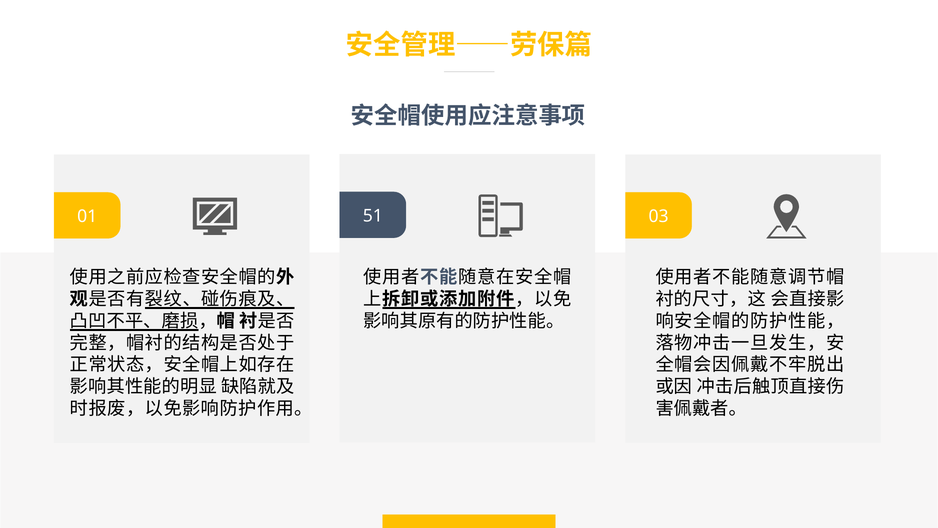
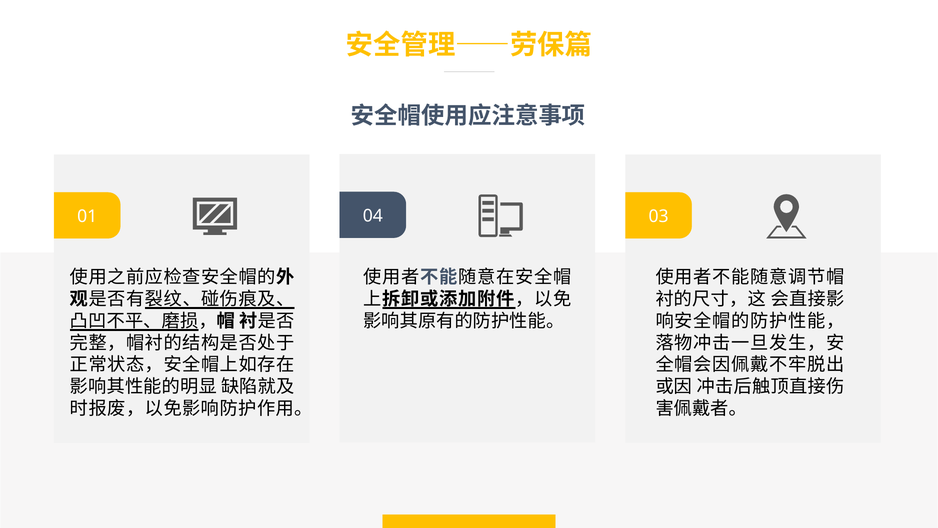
51: 51 -> 04 (373, 216)
